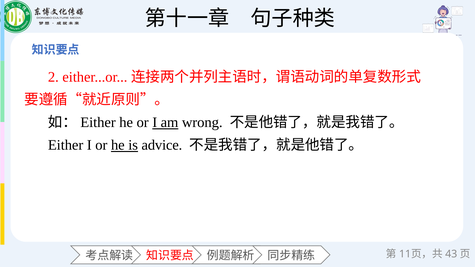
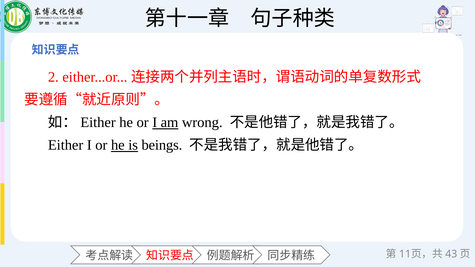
advice: advice -> beings (162, 145)
